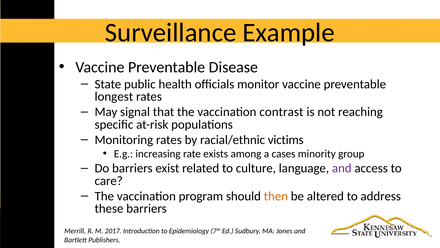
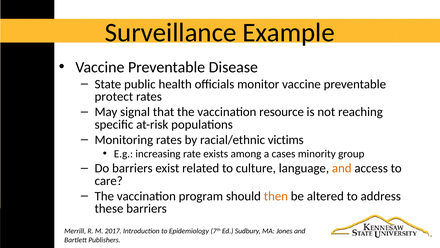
longest: longest -> protect (114, 96)
contrast: contrast -> resource (282, 112)
and colour: purple -> orange (342, 168)
